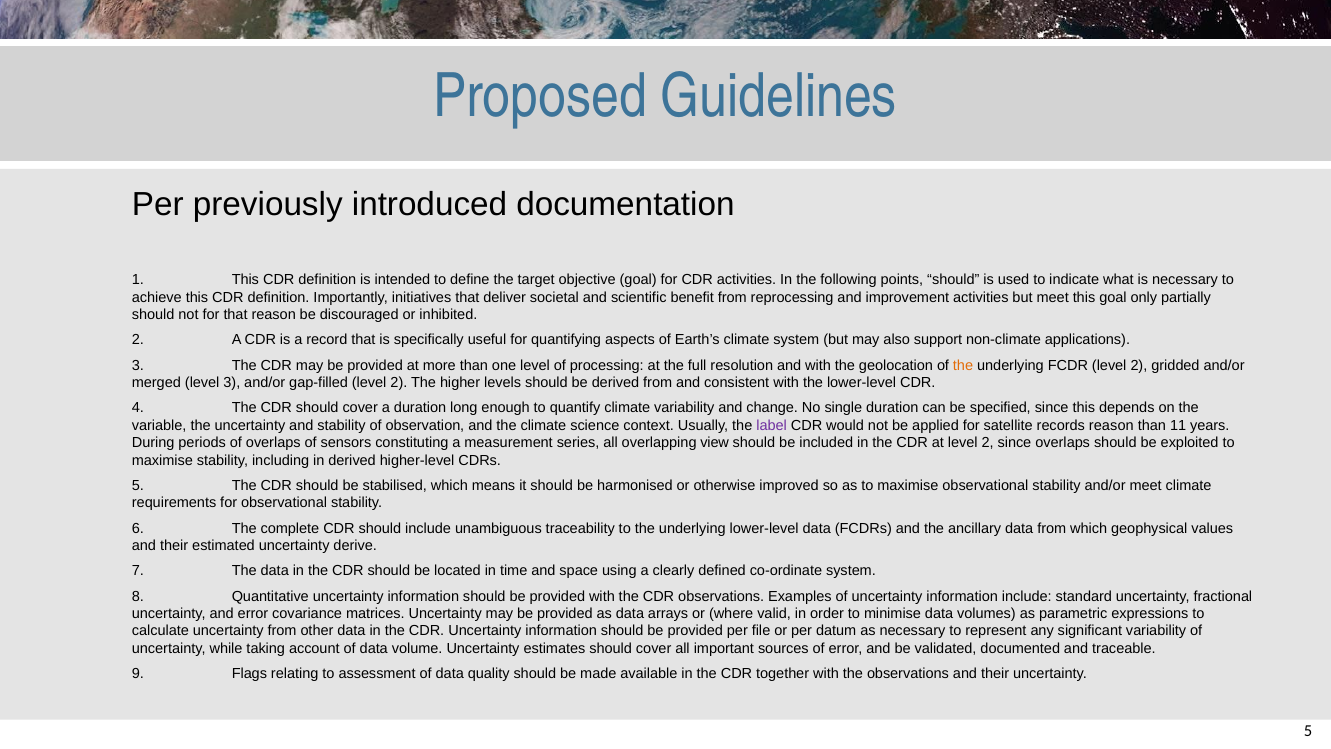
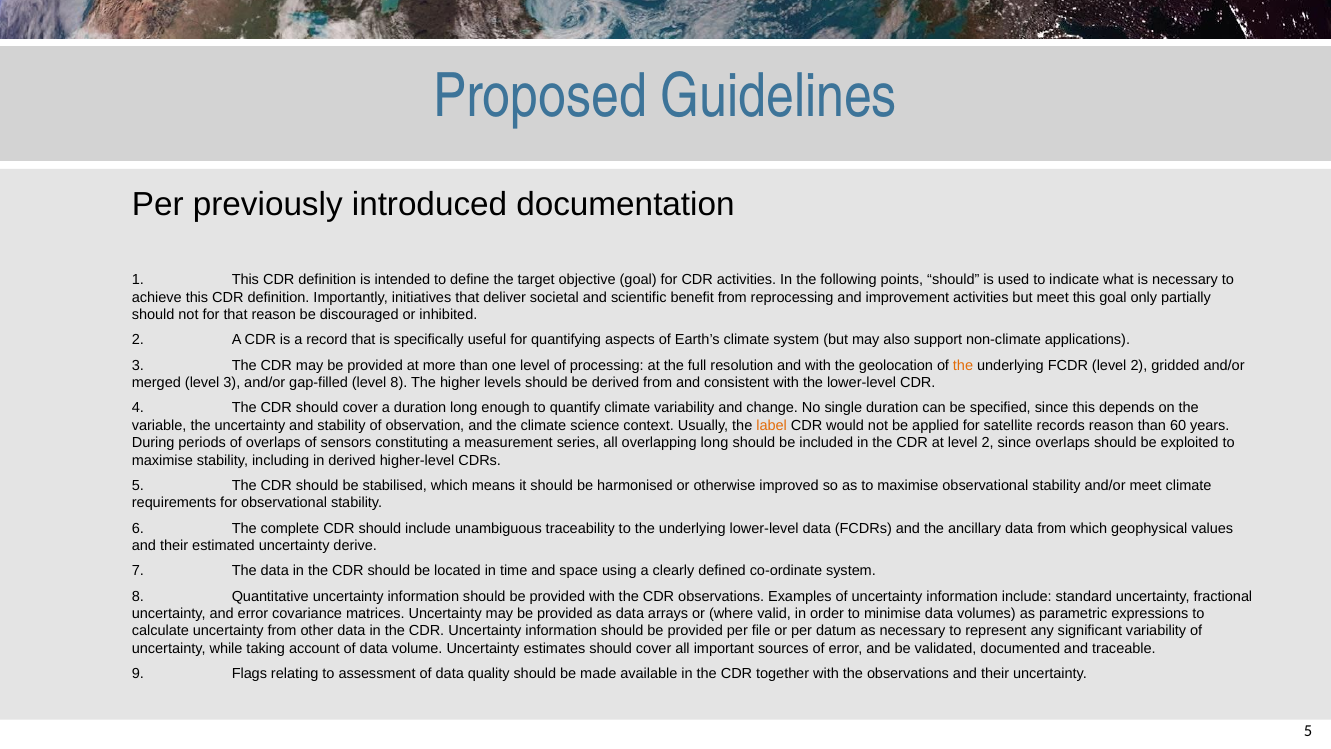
gap-filled level 2: 2 -> 8 (399, 383)
label colour: purple -> orange (772, 425)
11: 11 -> 60 (1178, 425)
overlapping view: view -> long (714, 443)
